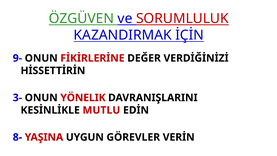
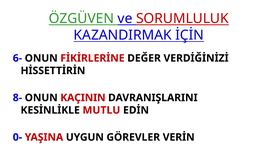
9-: 9- -> 6- (17, 58)
3-: 3- -> 8- (17, 98)
YÖNELIK: YÖNELIK -> KAÇININ (83, 98)
8-: 8- -> 0- (17, 137)
